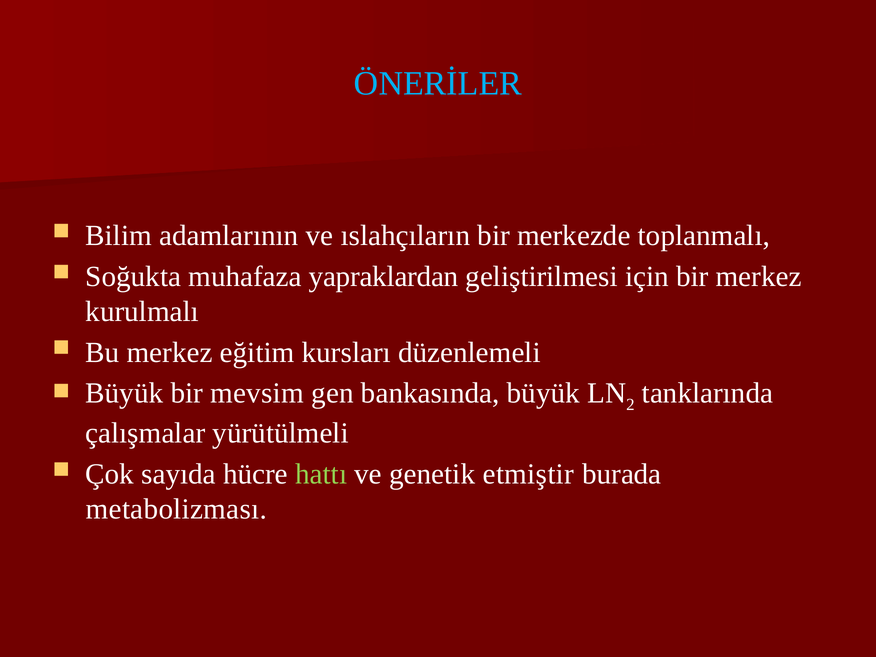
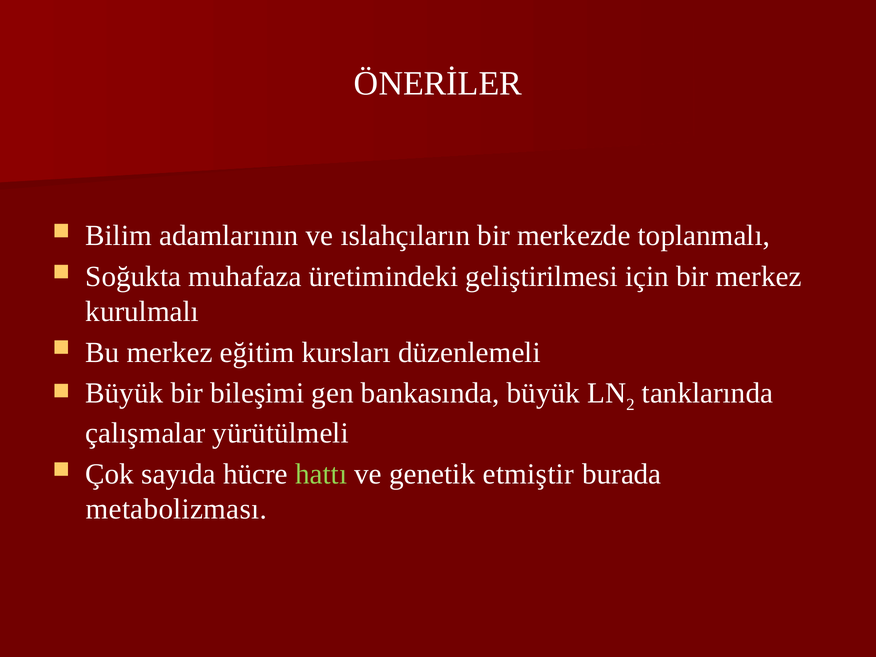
ÖNERİLER colour: light blue -> white (438, 83)
yapraklardan: yapraklardan -> üretimindeki (384, 277)
mevsim: mevsim -> bileşimi (257, 393)
